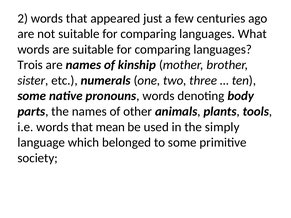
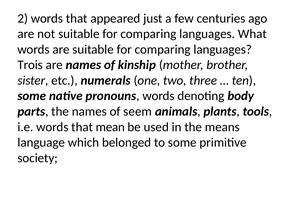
other: other -> seem (138, 112)
simply: simply -> means (222, 127)
